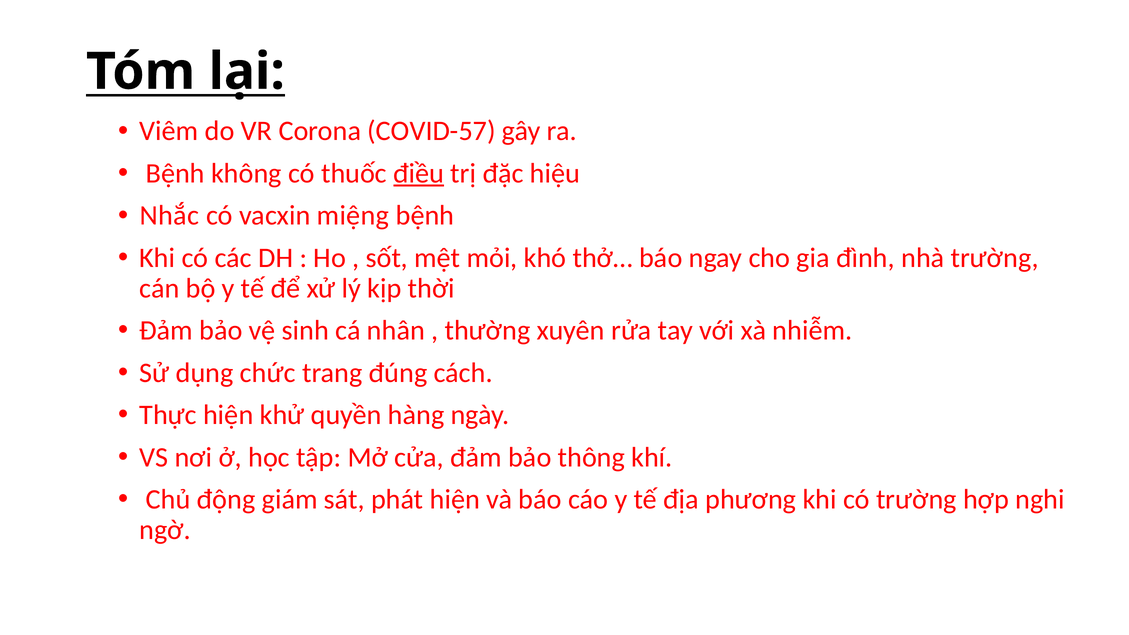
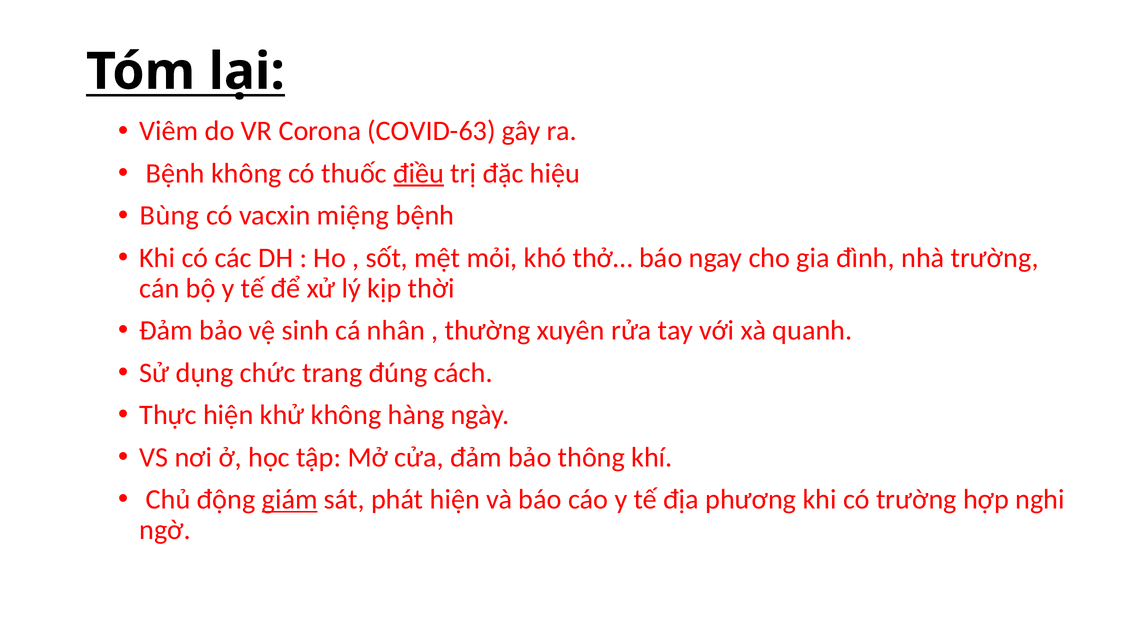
COVID-57: COVID-57 -> COVID-63 (431, 131)
Nhắc: Nhắc -> Bùng (169, 216)
nhiễm: nhiễm -> quanh (812, 331)
khử quyền: quyền -> không (346, 415)
giám underline: none -> present (290, 500)
